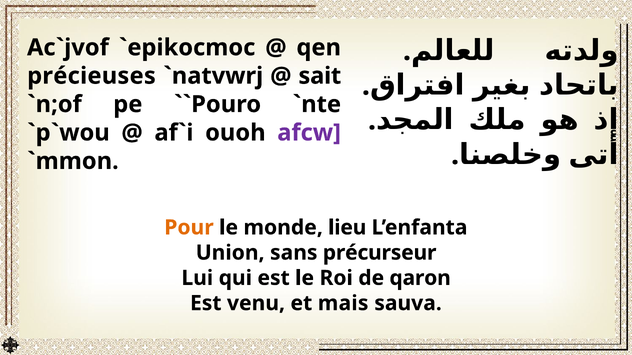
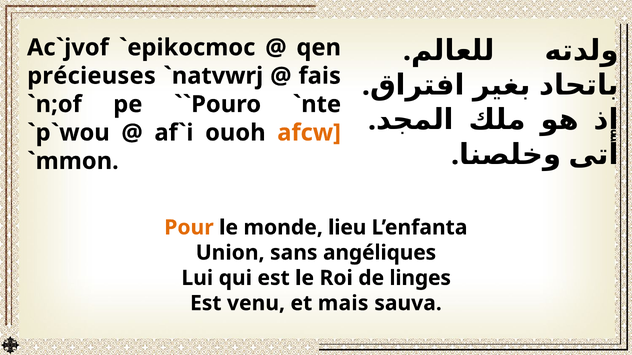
sait: sait -> fais (320, 76)
afcw colour: purple -> orange (309, 133)
précurseur: précurseur -> angéliques (380, 253)
qaron: qaron -> linges (420, 278)
